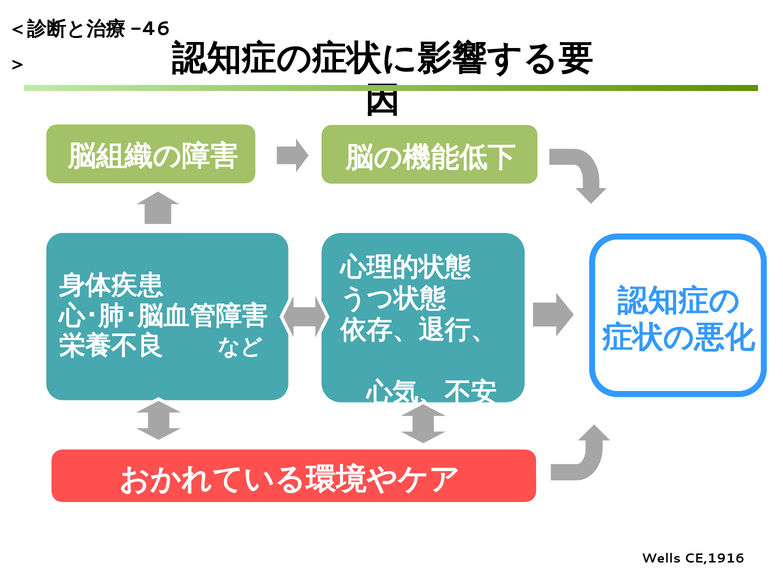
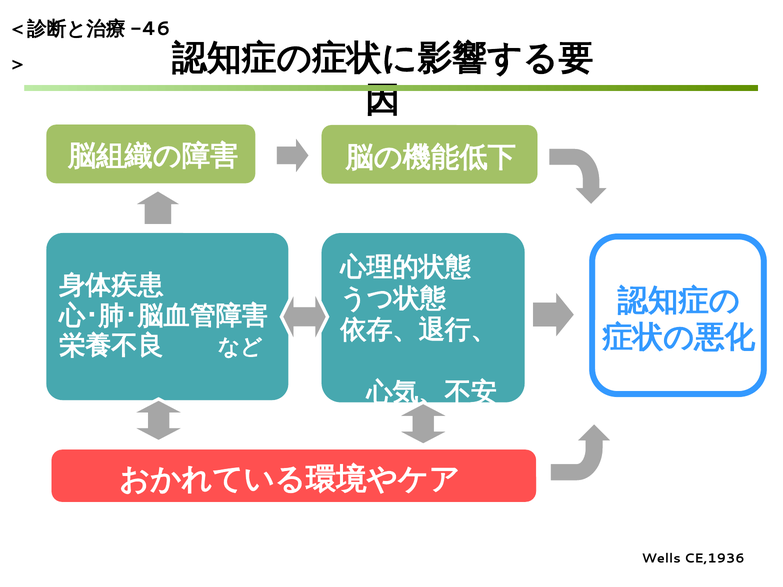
CE,1916: CE,1916 -> CE,1936 (714, 558)
